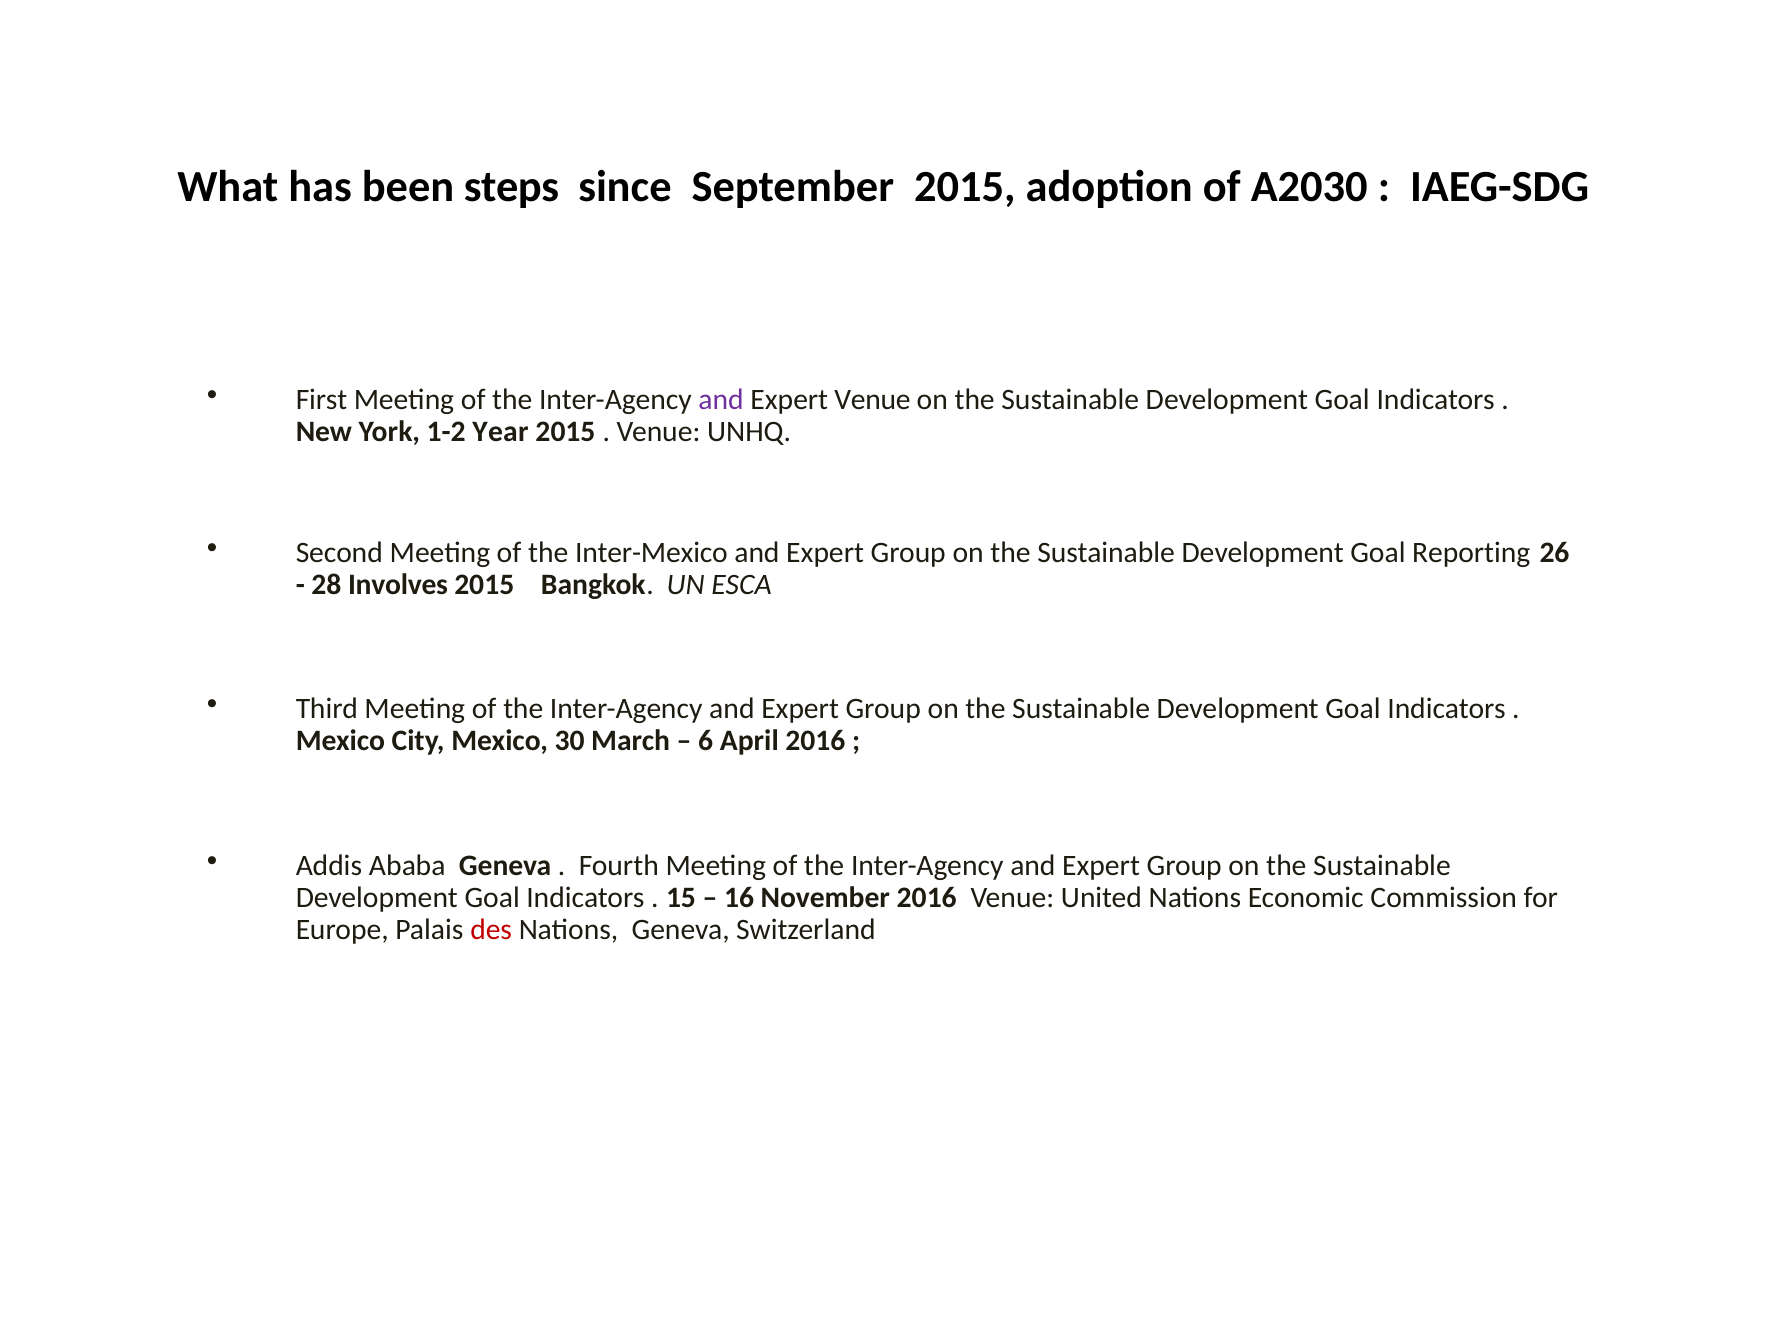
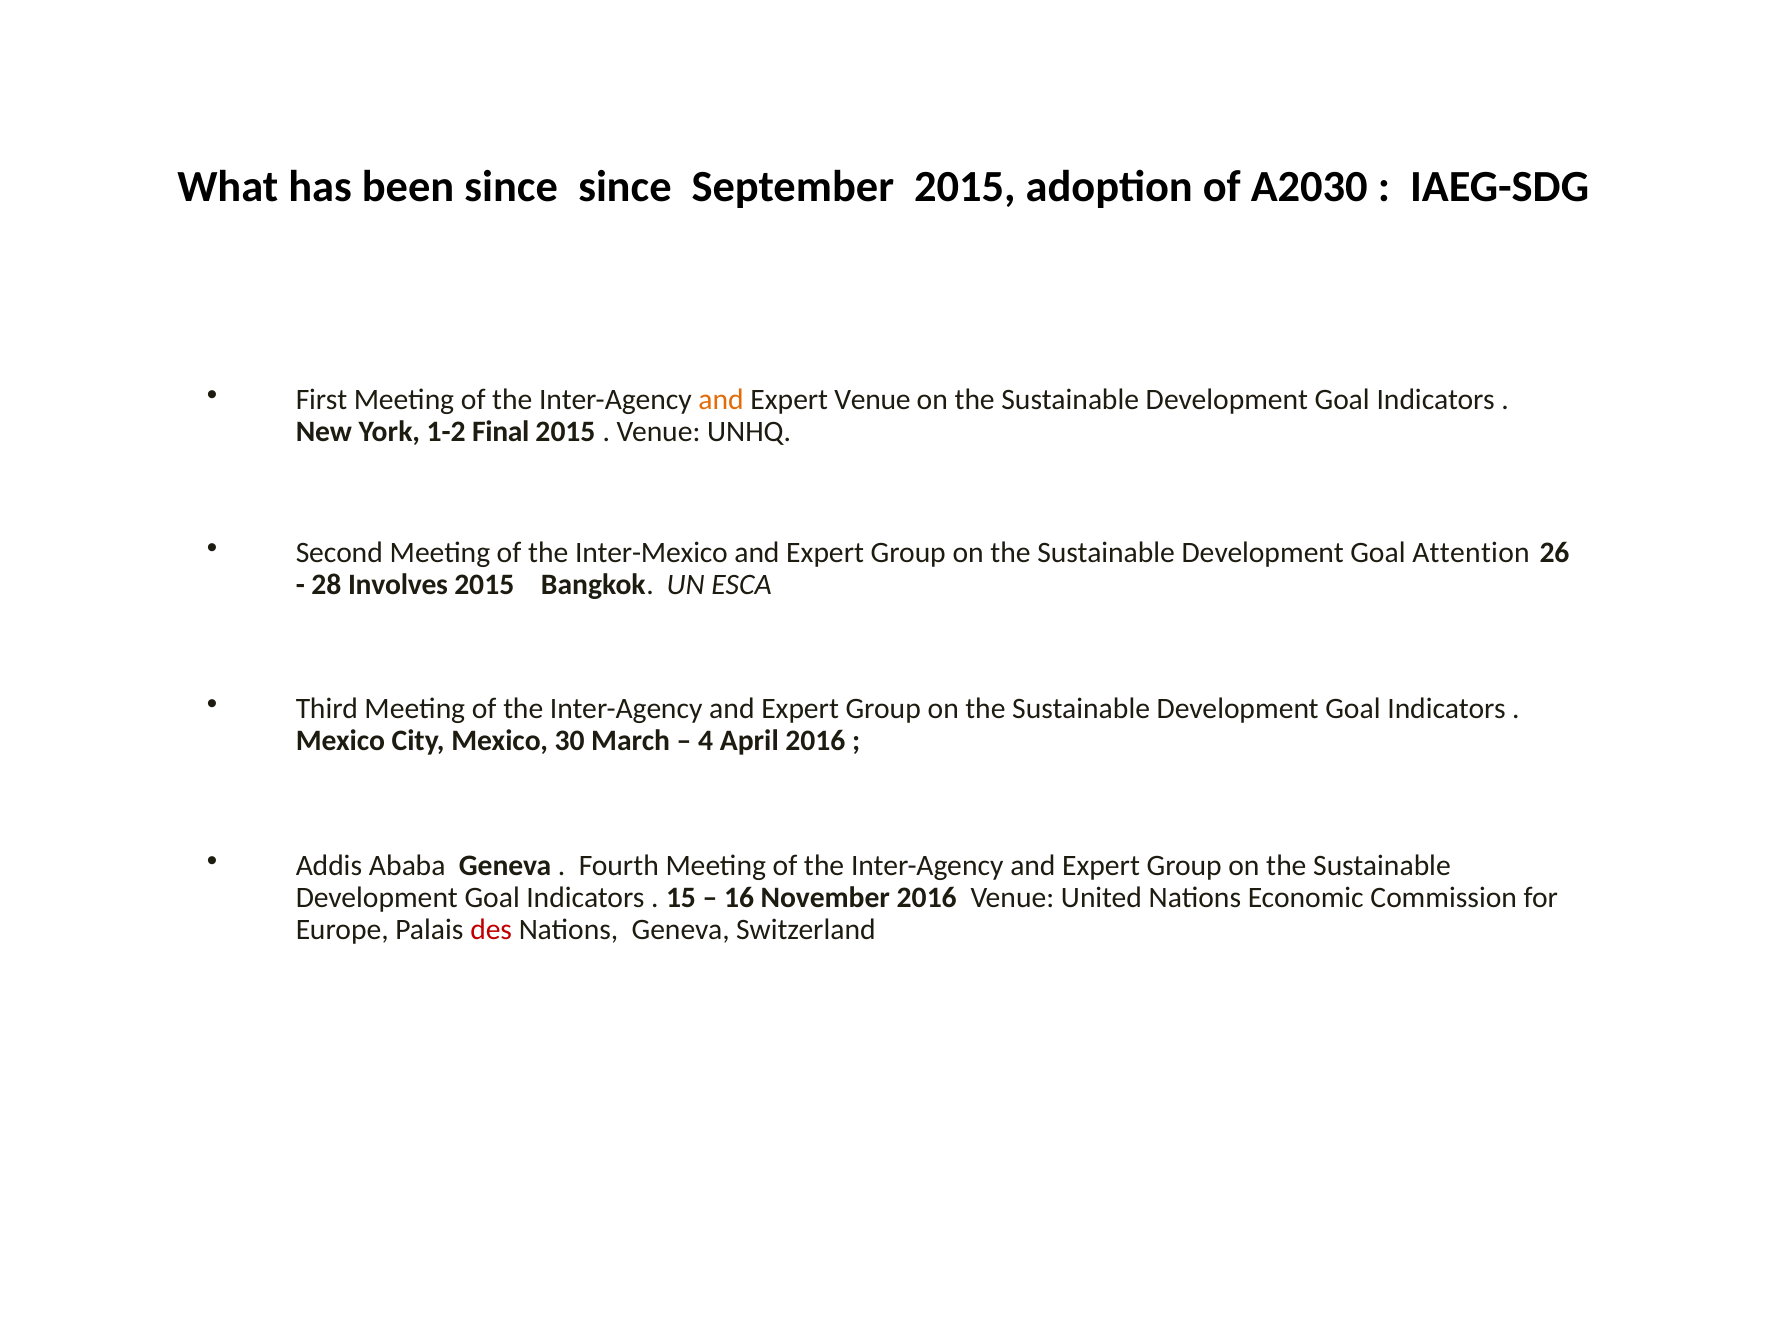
been steps: steps -> since (511, 187)
and colour: purple -> orange (721, 400)
Year: Year -> Final (501, 432)
Reporting: Reporting -> Attention (1471, 553)
6: 6 -> 4 (706, 741)
